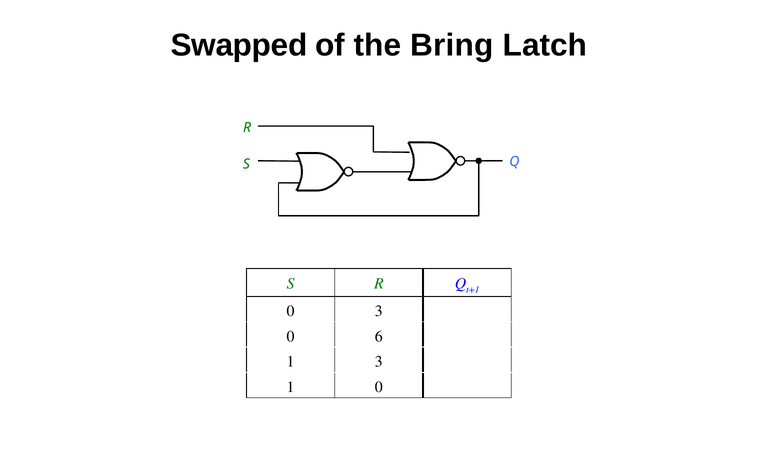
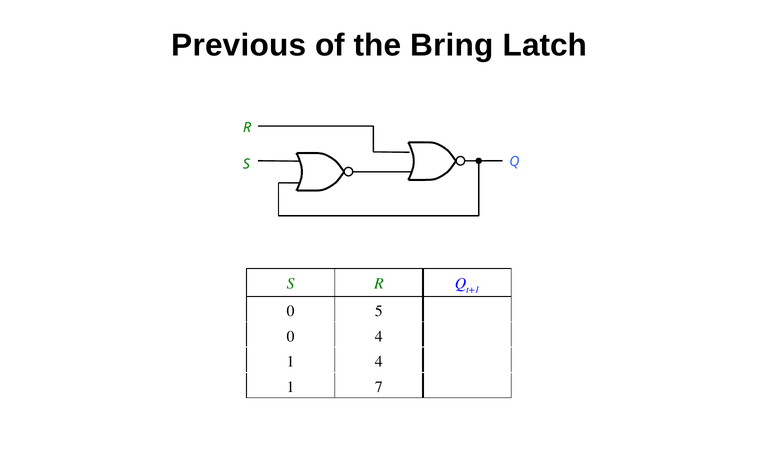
Swapped: Swapped -> Previous (239, 45)
0 3: 3 -> 5 (379, 311)
0 6: 6 -> 4 (379, 337)
1 3: 3 -> 4 (379, 362)
1 0: 0 -> 7 (379, 387)
